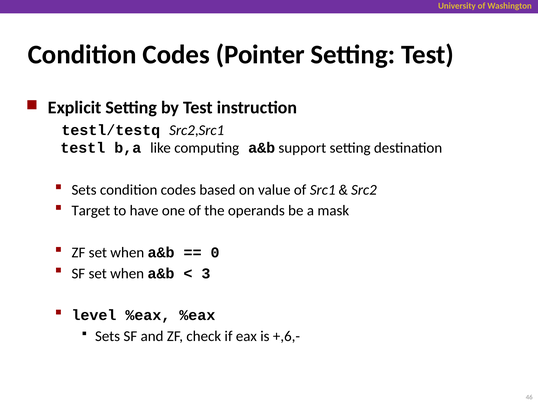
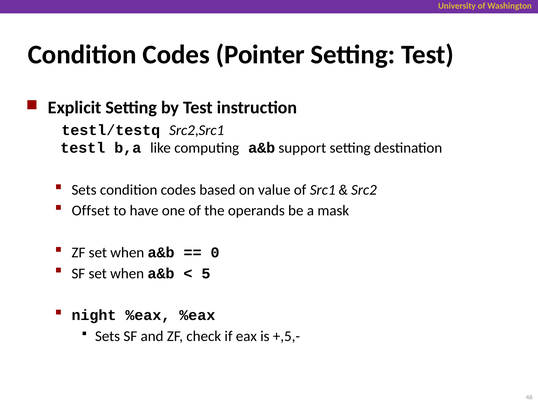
Target: Target -> Offset (91, 211)
3: 3 -> 5 (206, 274)
level: level -> night (94, 316)
+,6,-: +,6,- -> +,5,- (286, 337)
